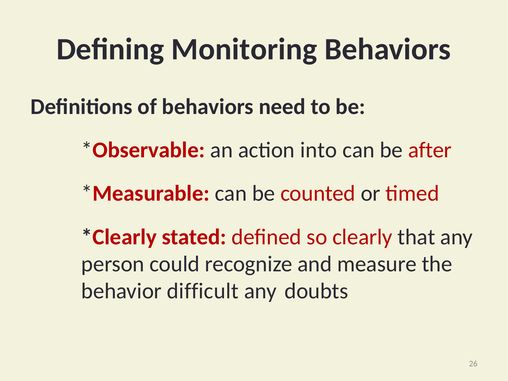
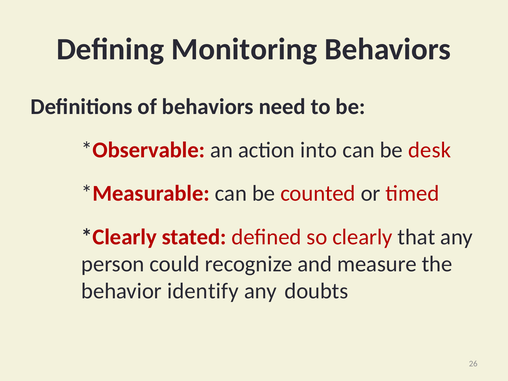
after: after -> desk (430, 150)
difficult: difficult -> identify (203, 291)
